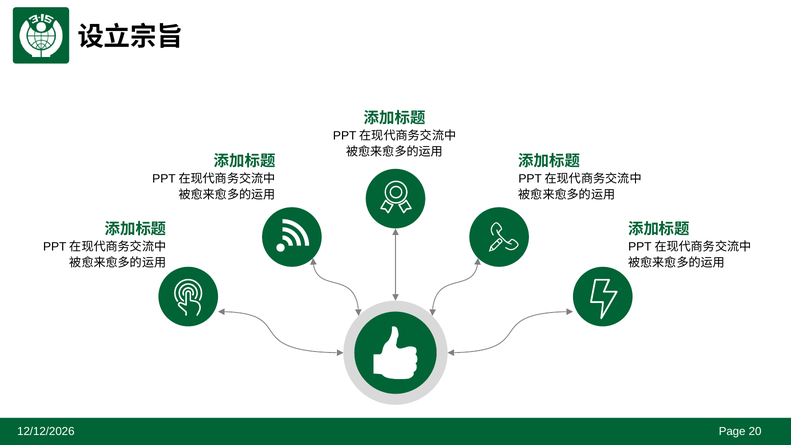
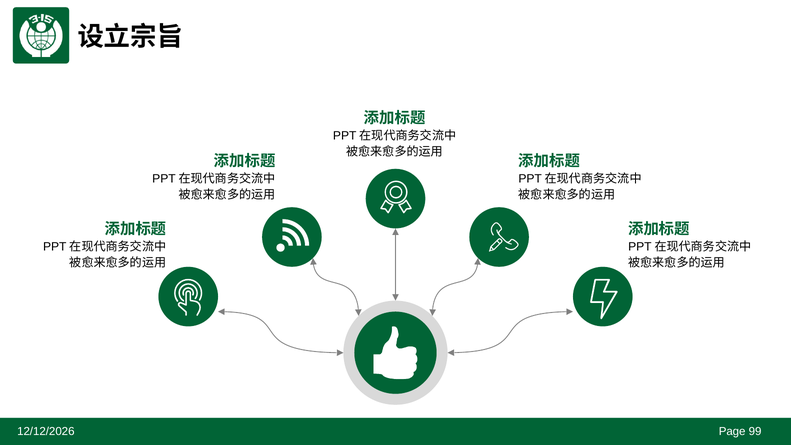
20: 20 -> 99 (755, 432)
